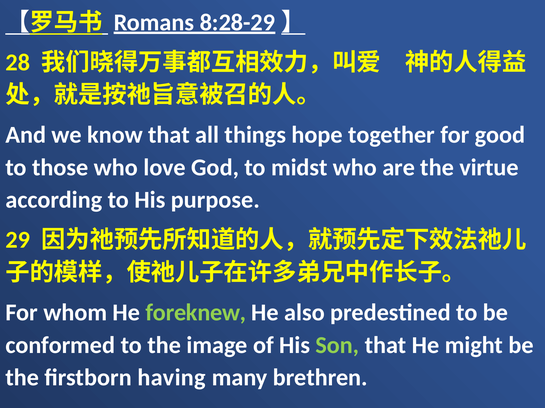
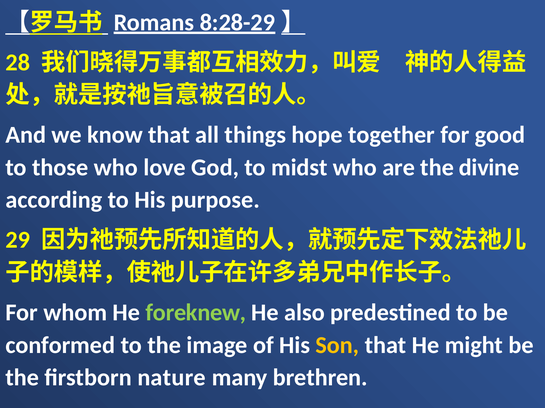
virtue: virtue -> divine (489, 168)
Son colour: light green -> yellow (337, 346)
having: having -> nature (172, 378)
